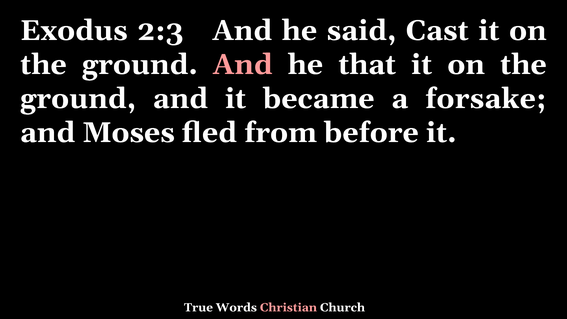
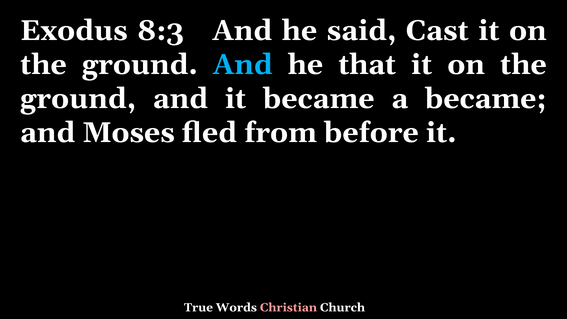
2:3: 2:3 -> 8:3 (161, 31)
And colour: pink -> light blue (243, 65)
a forsake: forsake -> became (486, 99)
